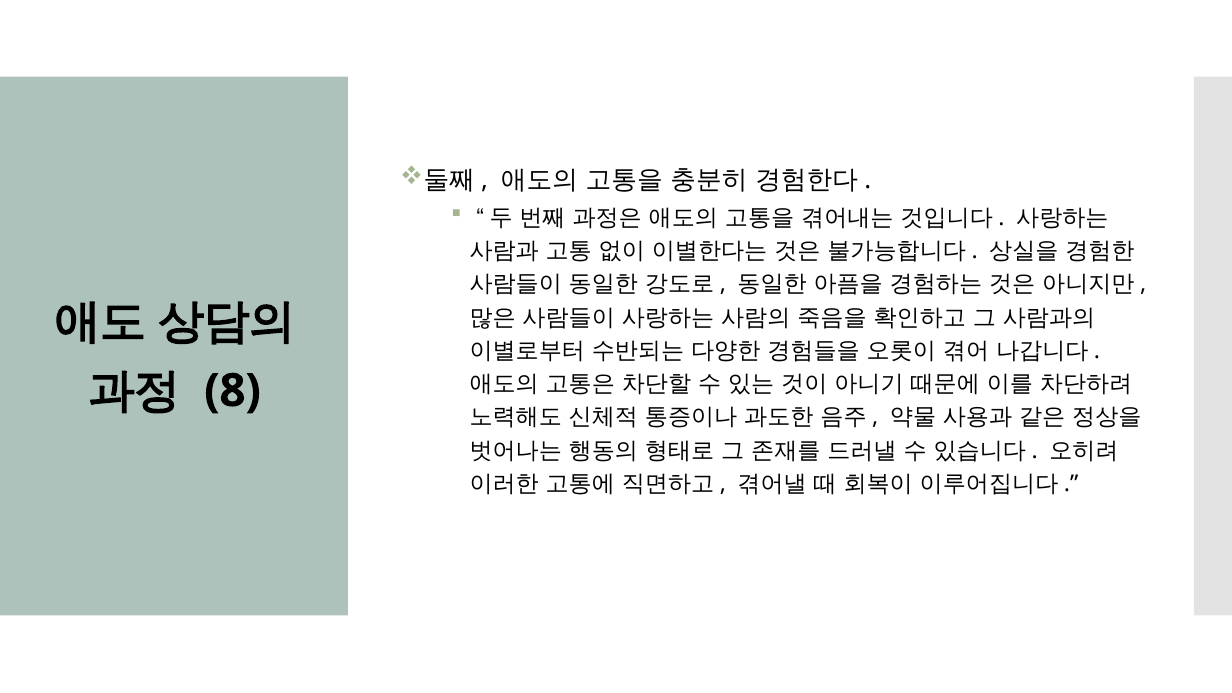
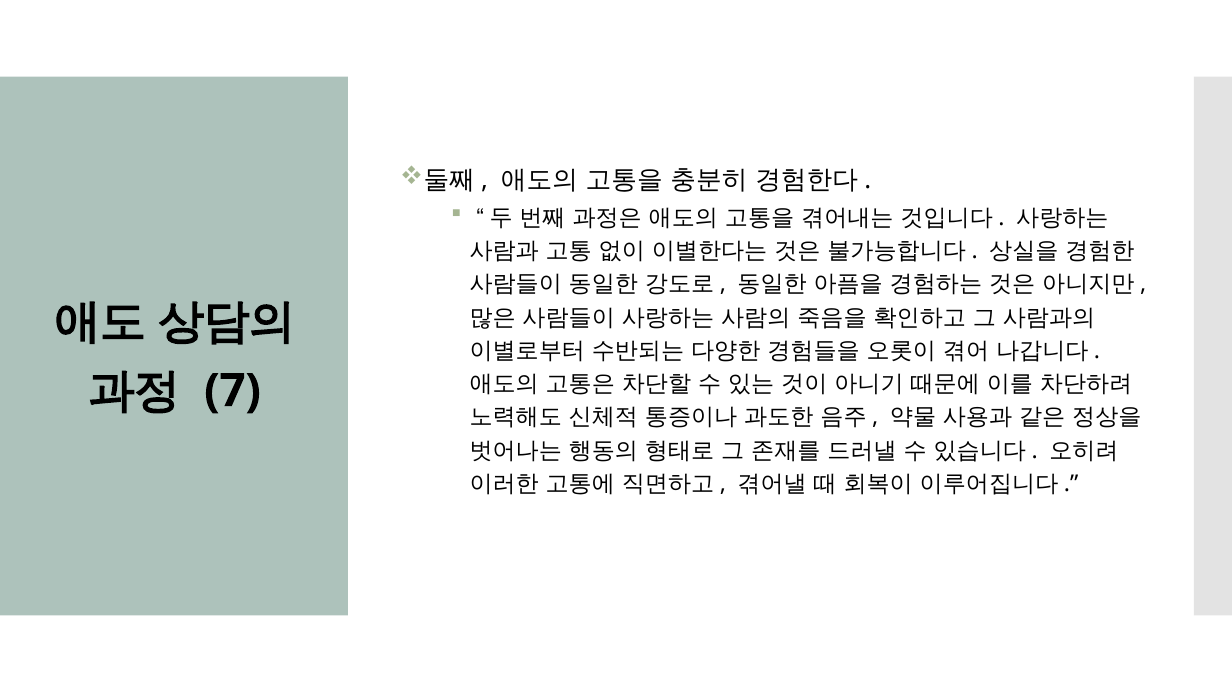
8: 8 -> 7 (233, 391)
